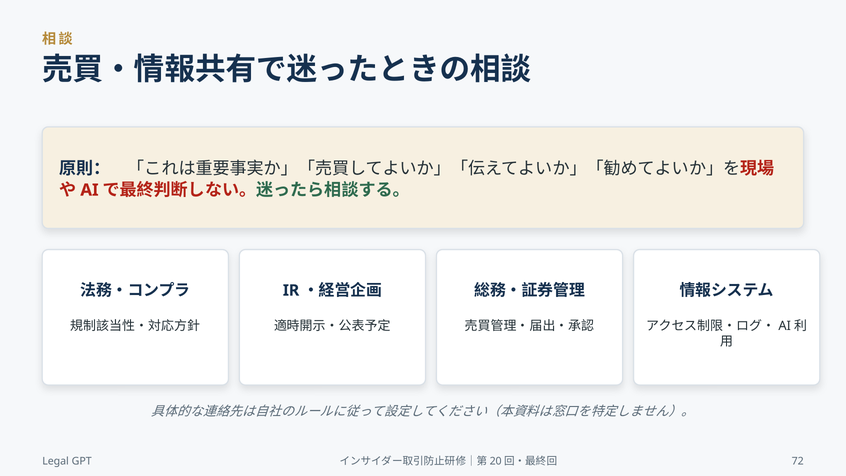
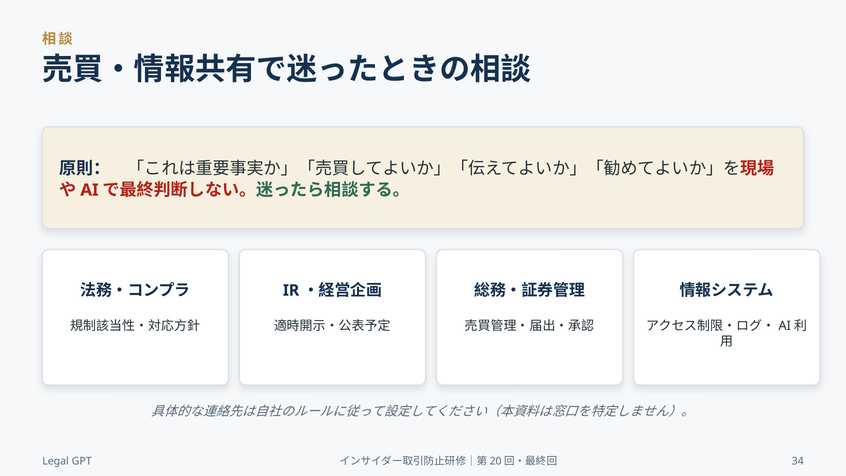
72: 72 -> 34 (798, 461)
